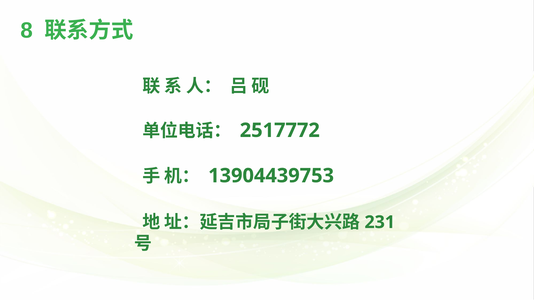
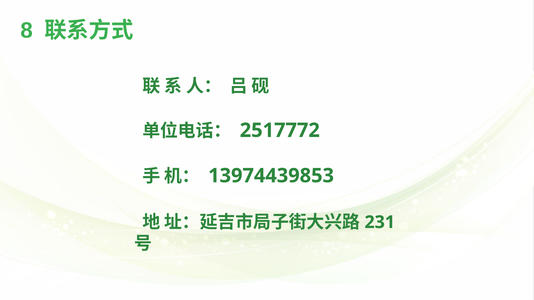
13904439753: 13904439753 -> 13974439853 (271, 176)
